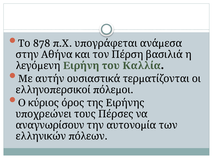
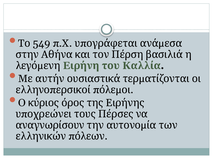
878: 878 -> 549 (42, 44)
